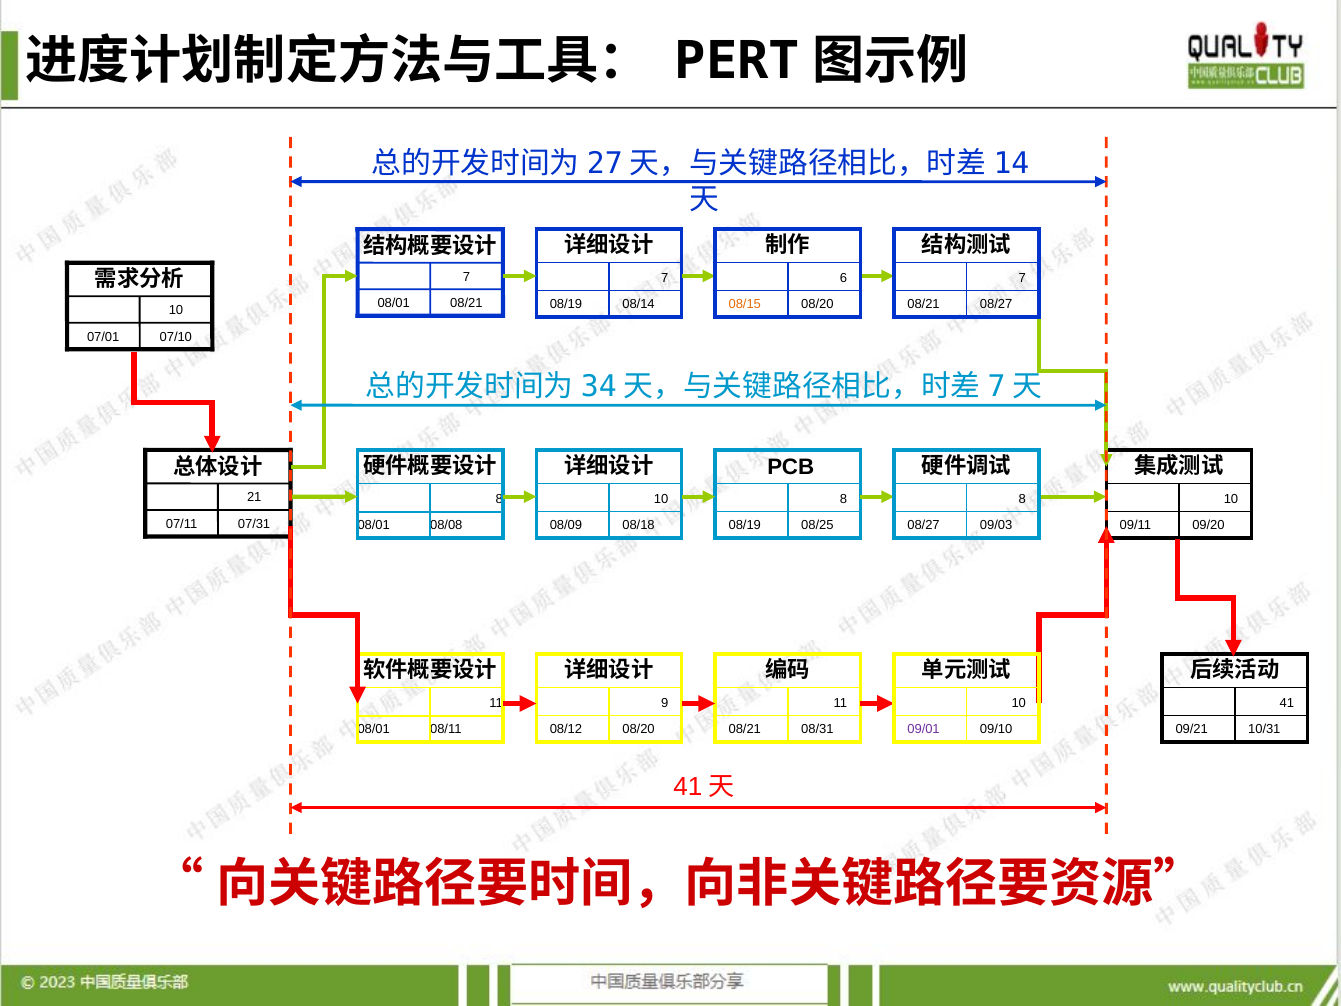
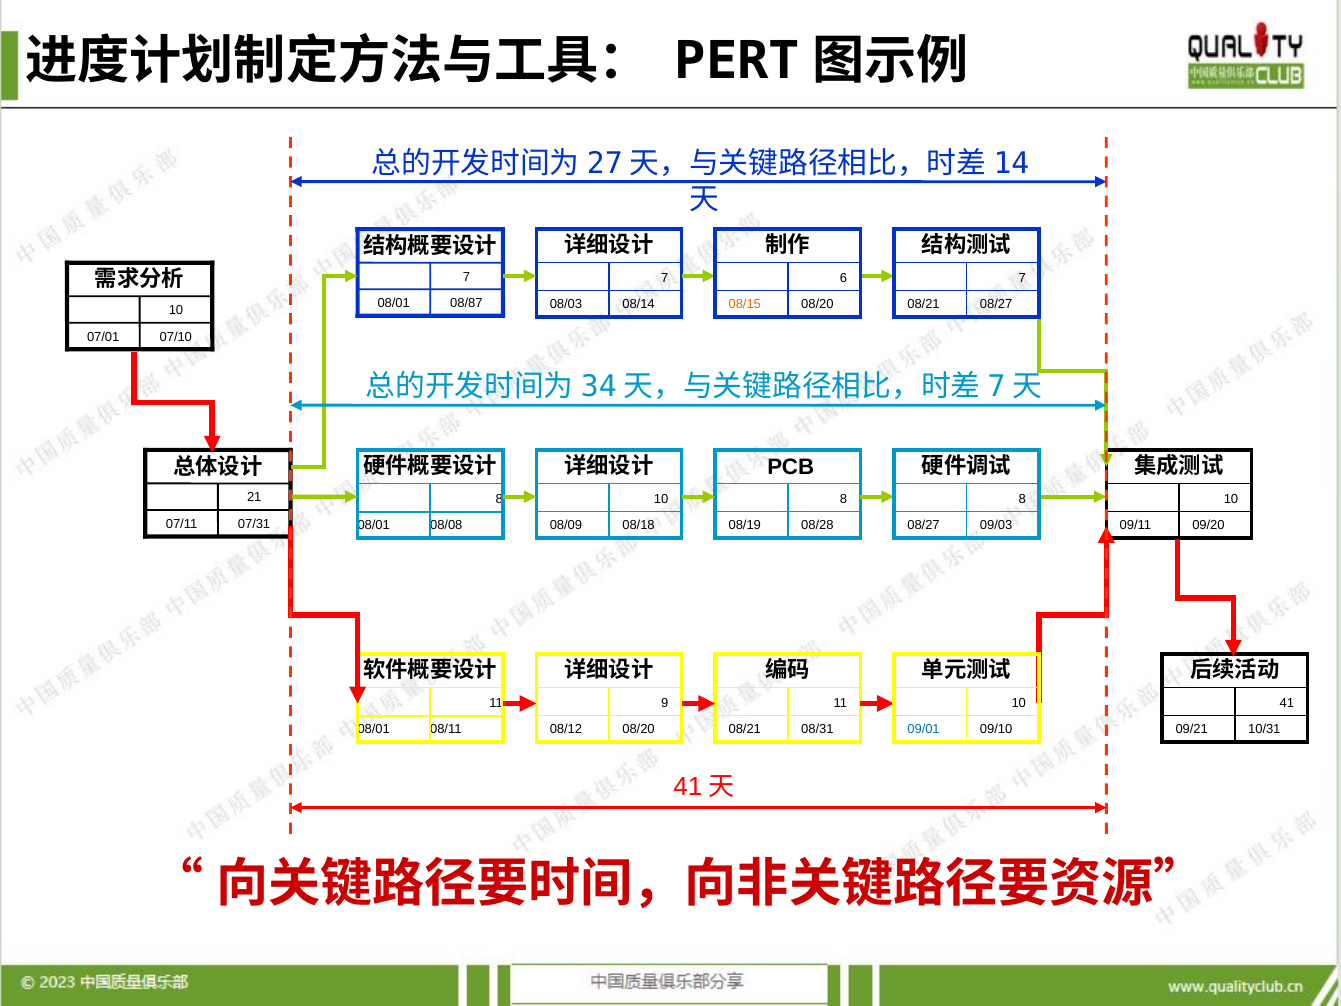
08/01 08/21: 08/21 -> 08/87 (466, 303)
08/19: 08/19 -> 08/03 (566, 305)
08/25: 08/25 -> 08/28 (817, 525)
09/01 colour: purple -> blue (924, 729)
